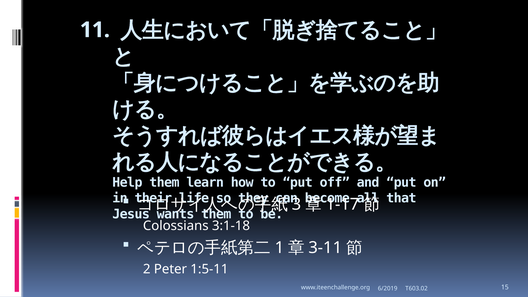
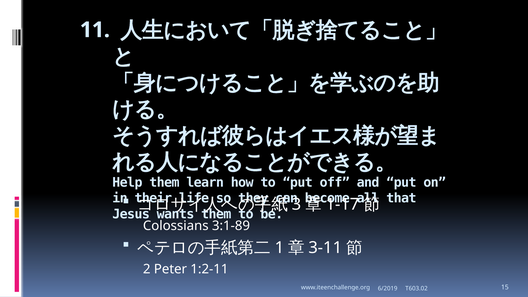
3:1-18: 3:1-18 -> 3:1-89 (231, 226)
1:5-11: 1:5-11 -> 1:2-11 (209, 269)
